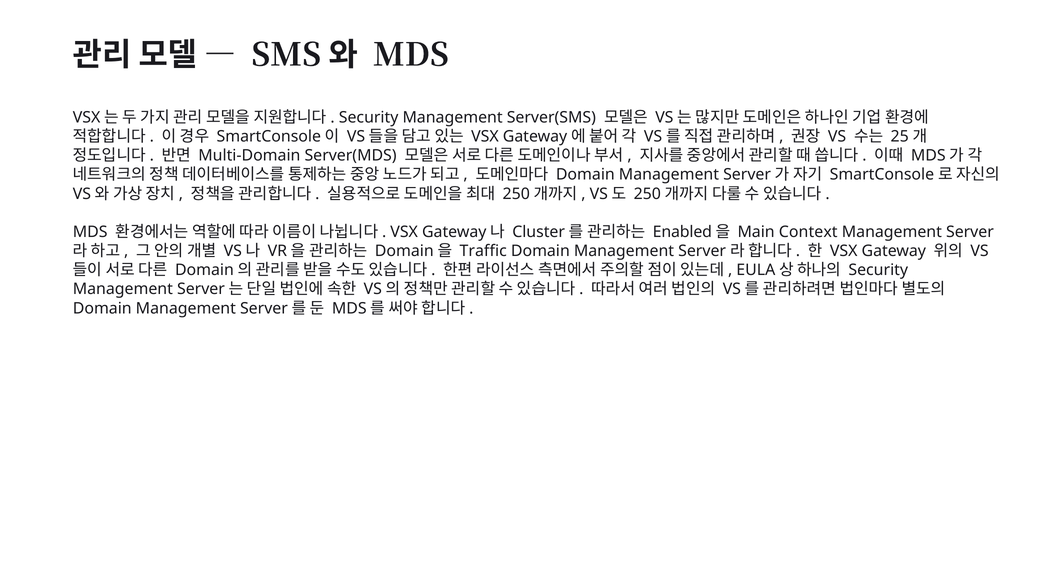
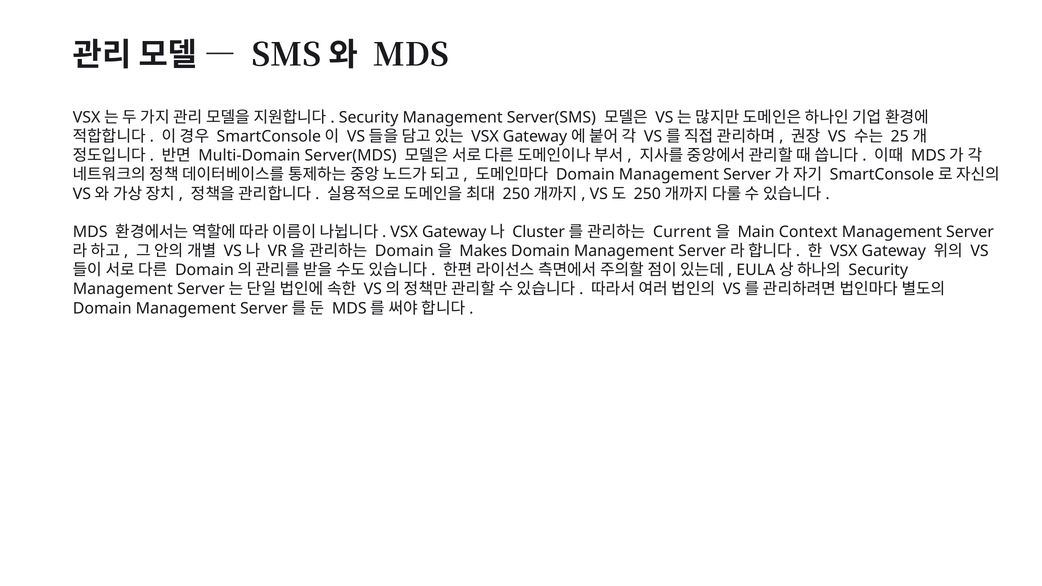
Enabled: Enabled -> Current (682, 232)
Traffic: Traffic -> Makes (483, 251)
